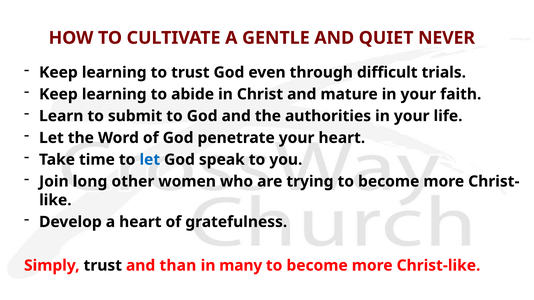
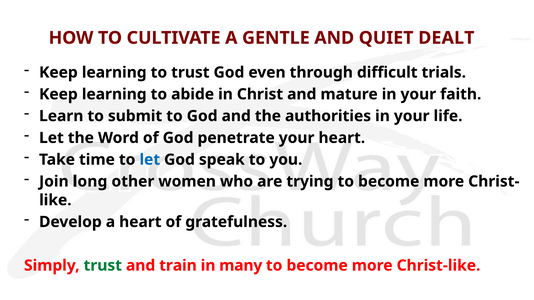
NEVER: NEVER -> DEALT (446, 38)
trust colour: black -> green (103, 266)
than: than -> train (178, 266)
